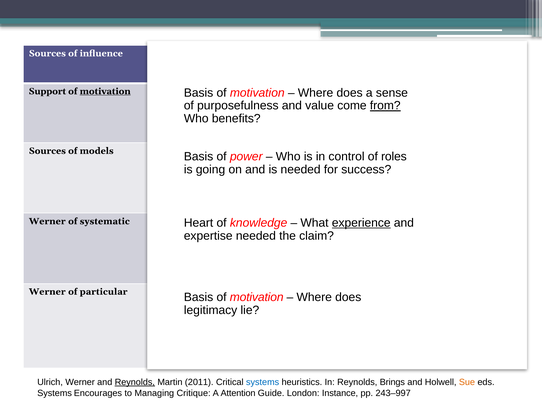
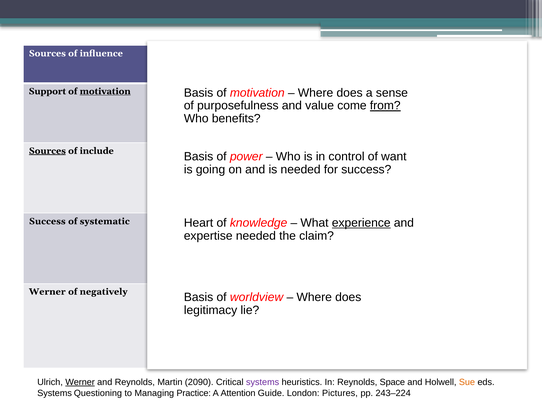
Sources underline: none -> present (47, 151)
models: models -> include (97, 151)
of roles: roles -> want (394, 157)
Werner: Werner -> Success (47, 222)
of particular: particular -> negatively (104, 292)
motivation: motivation -> worldview (257, 298)
Werner underline: none -> present (80, 383)
Reynolds underline: present -> none (135, 383)
2011: 2011 -> 2090 (199, 383)
systems colour: blue -> purple (263, 383)
Reynolds Brings: Brings -> Space (392, 383)
Encourages: Encourages -> Questioning (98, 394)
Critique: Critique -> Practice (194, 394)
Instance: Instance -> Pictures (340, 394)
243–997: 243–997 -> 243–224 (393, 394)
